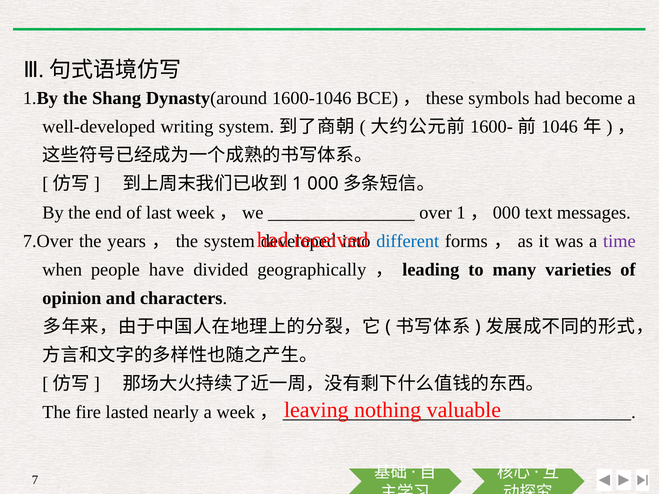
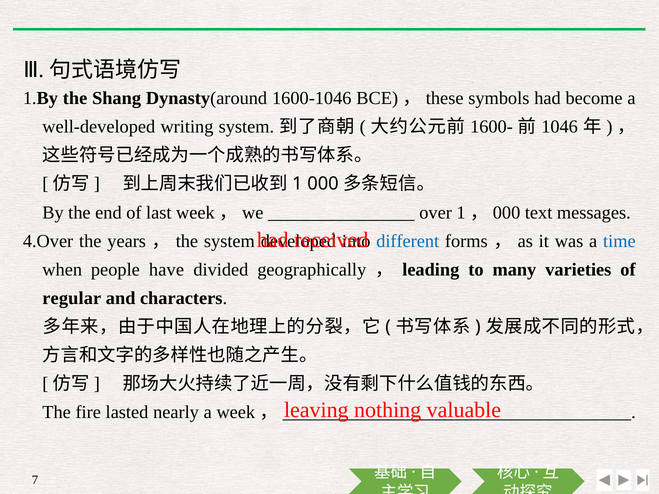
7.Over: 7.Over -> 4.Over (48, 241)
time colour: purple -> blue (619, 241)
opinion: opinion -> regular (72, 298)
